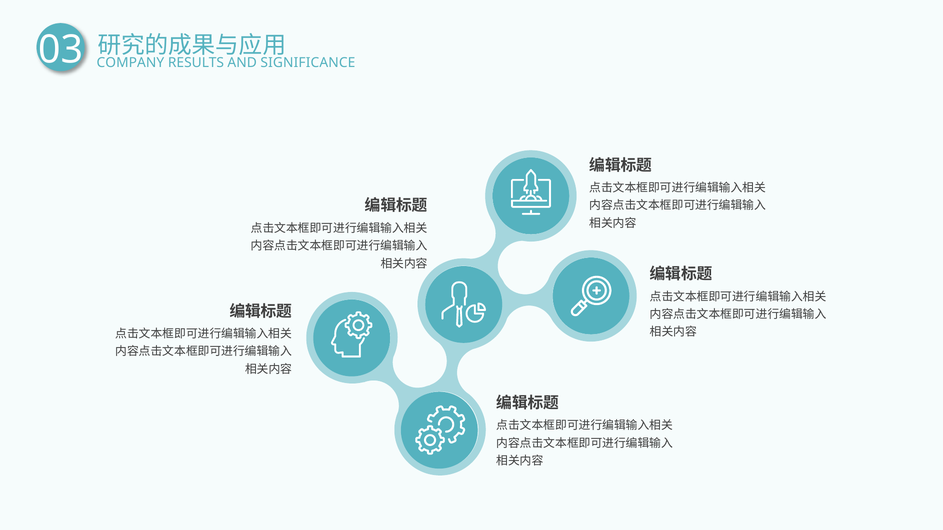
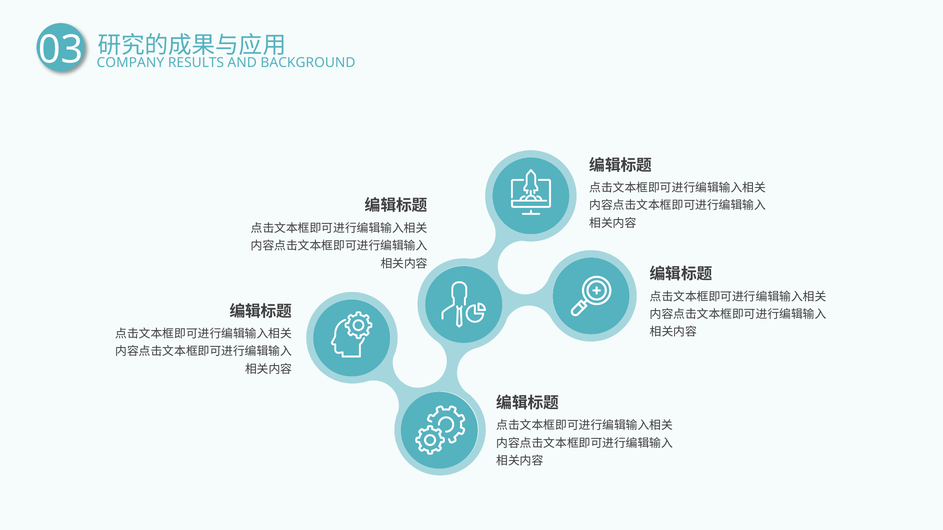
SIGNIFICANCE: SIGNIFICANCE -> BACKGROUND (308, 63)
